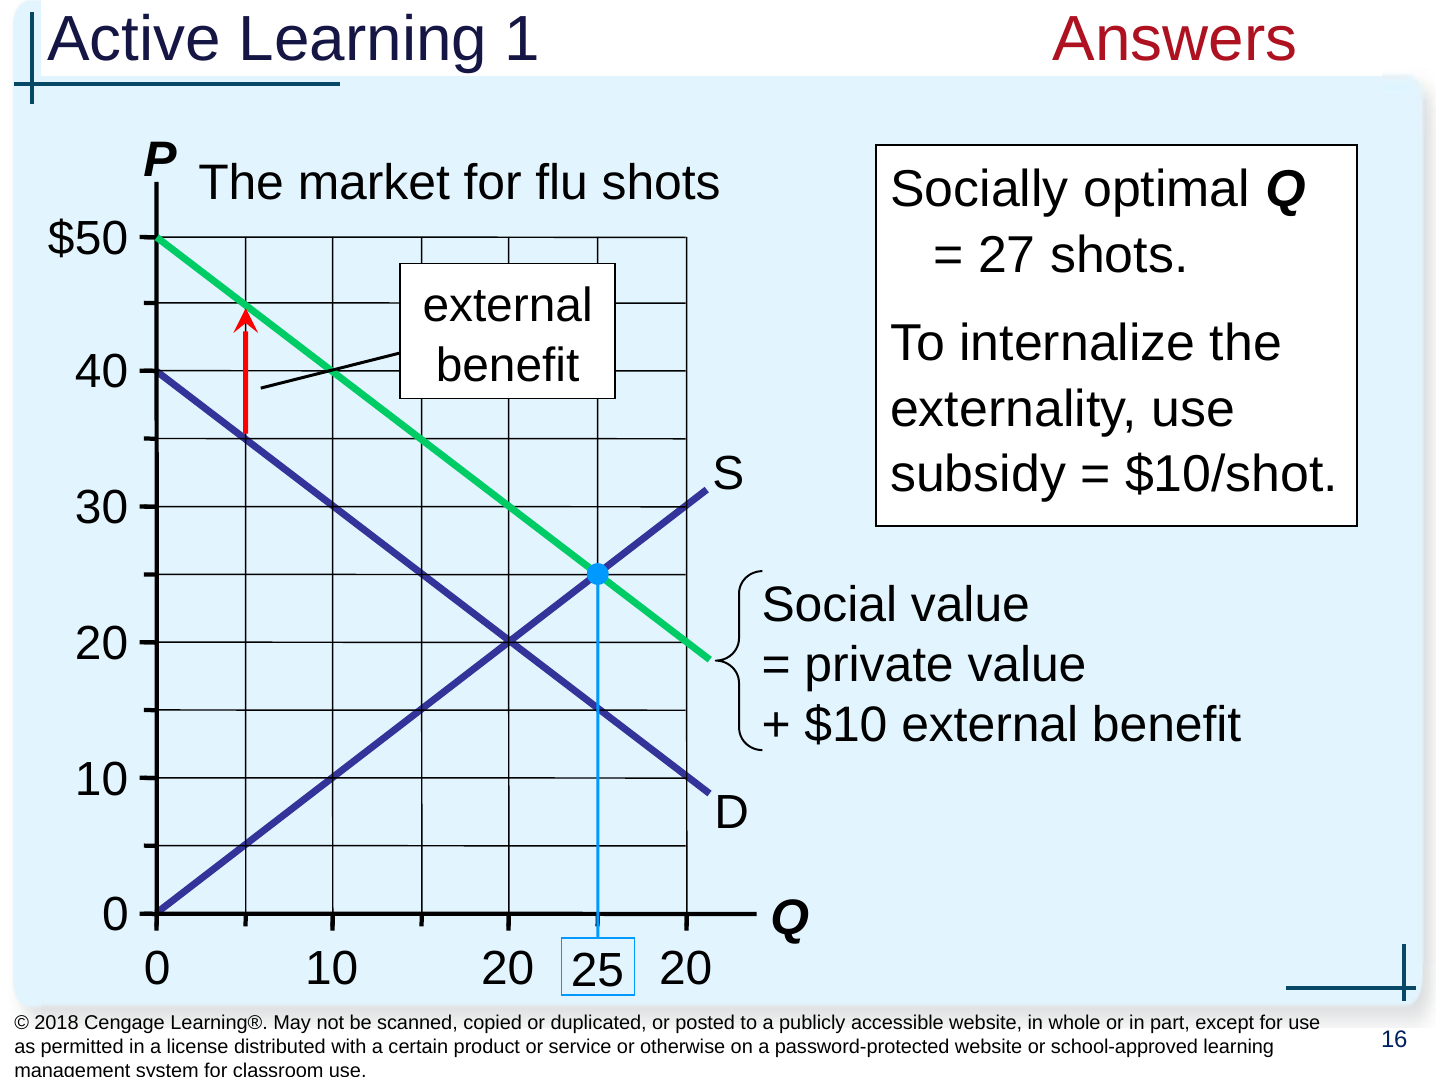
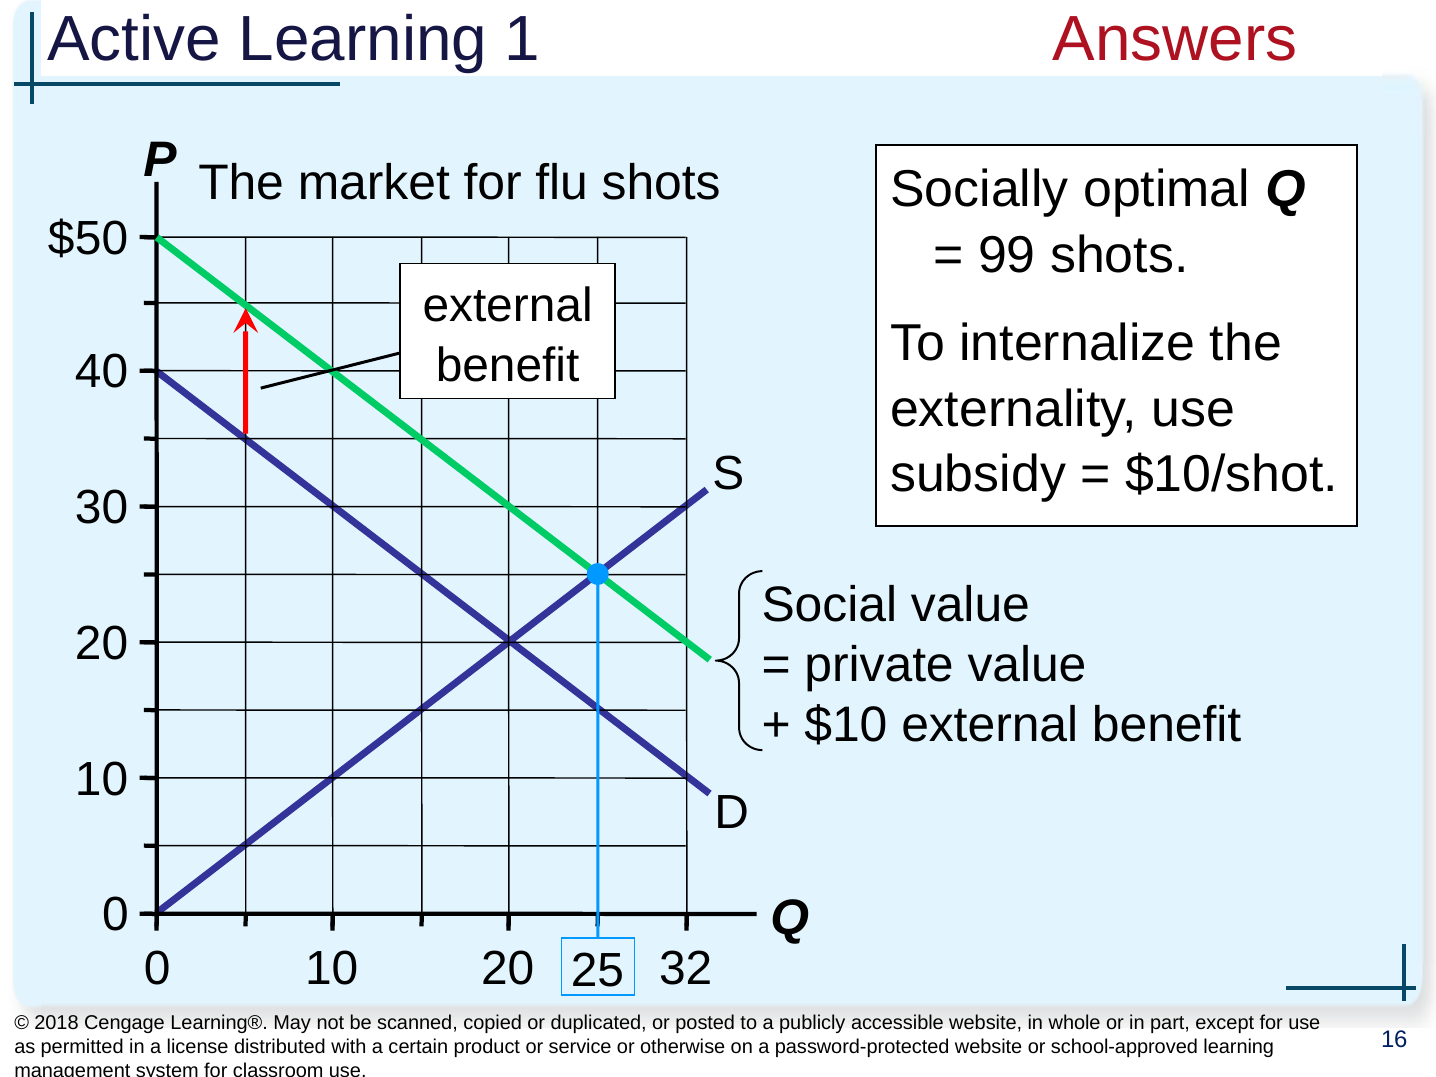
27: 27 -> 99 (1007, 255)
20 20: 20 -> 32 (686, 969)
